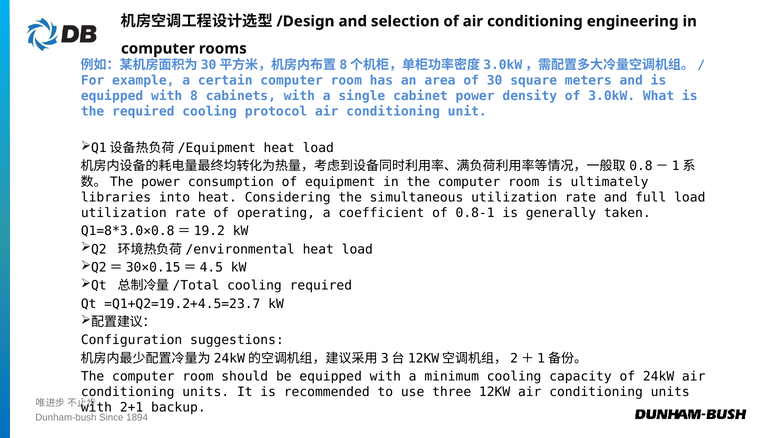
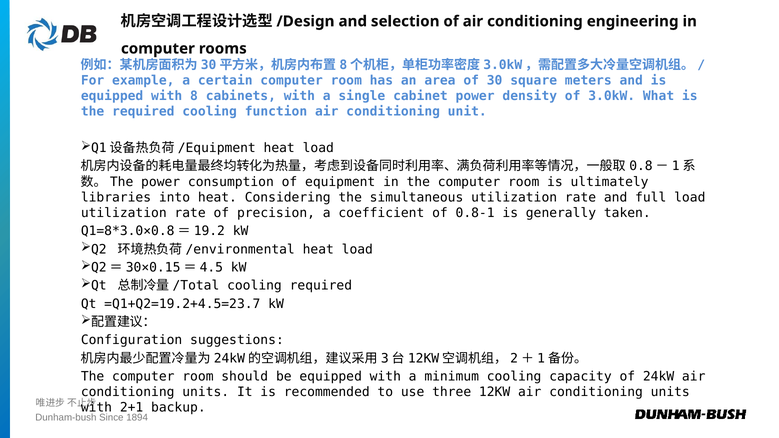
protocol: protocol -> function (276, 112)
operating: operating -> precision (276, 213)
